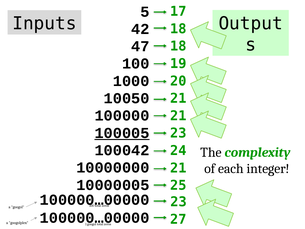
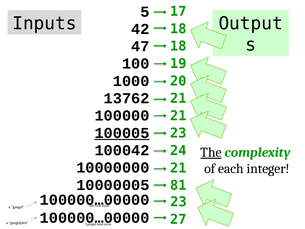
10050: 10050 -> 13762 (127, 98)
The underline: none -> present (211, 152)
25: 25 -> 81 (178, 185)
